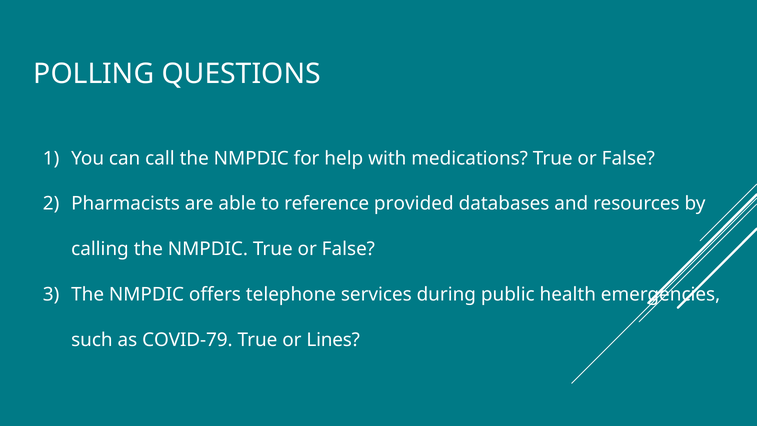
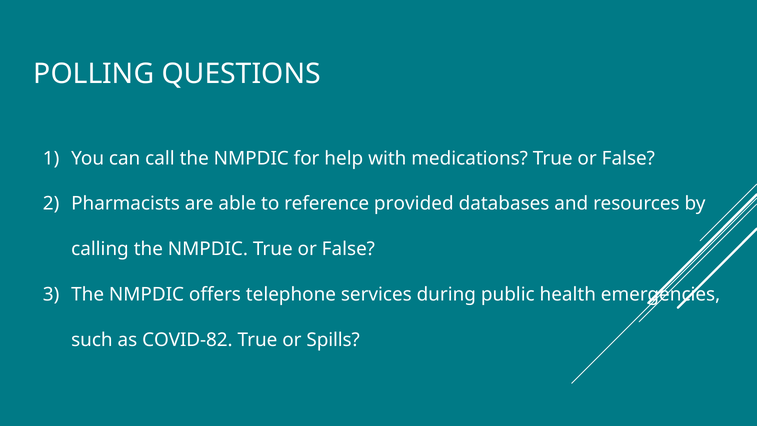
COVID-79: COVID-79 -> COVID-82 (187, 340)
Lines: Lines -> Spills (333, 340)
